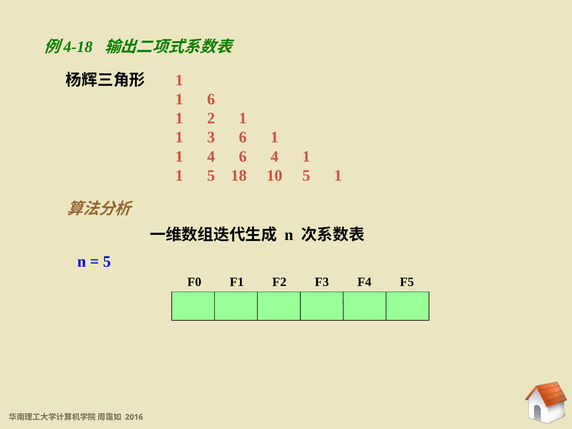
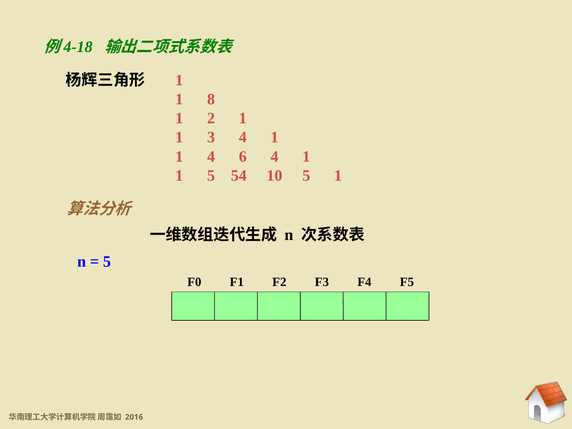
1 6: 6 -> 8 (211, 99)
3 6: 6 -> 4 (243, 137)
18: 18 -> 54 (239, 176)
